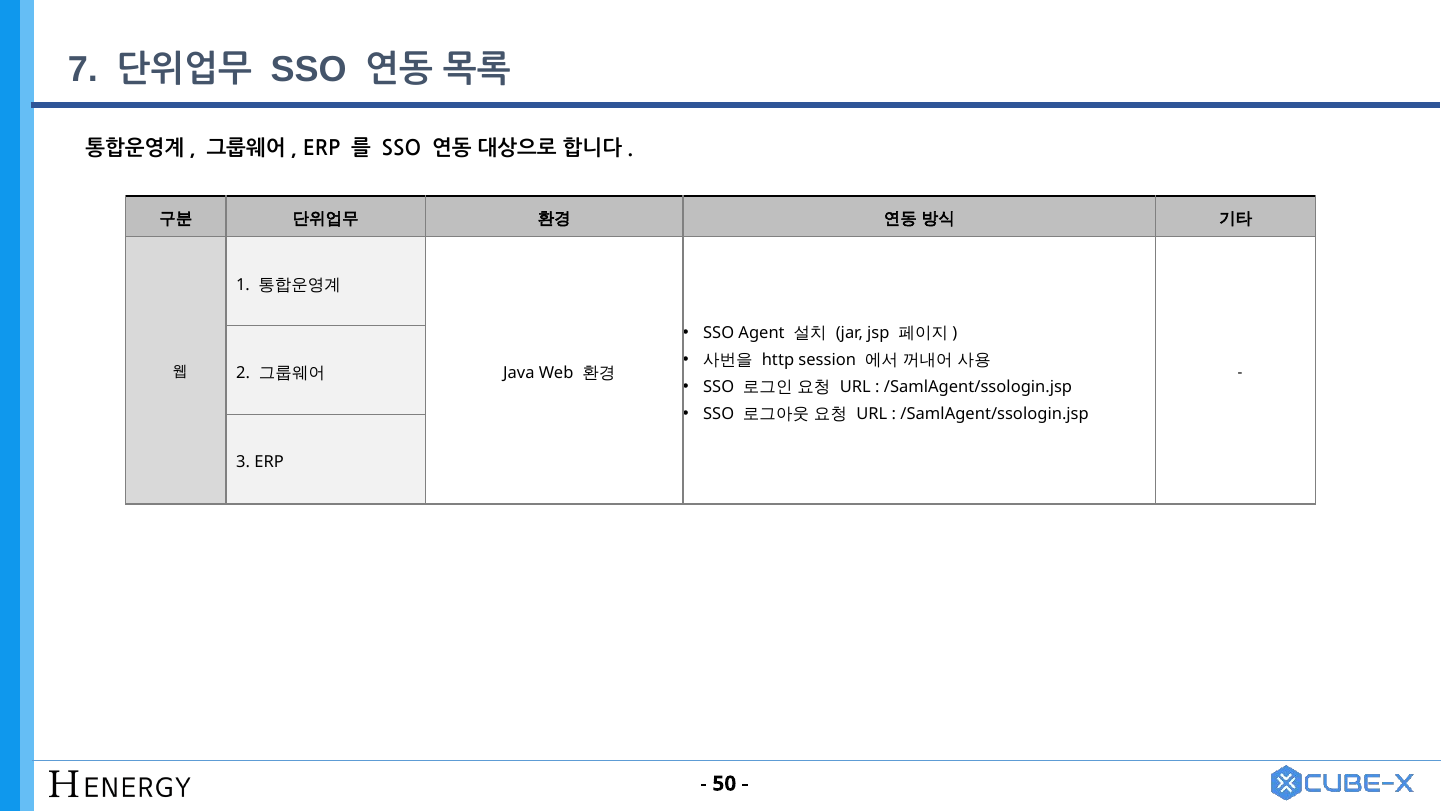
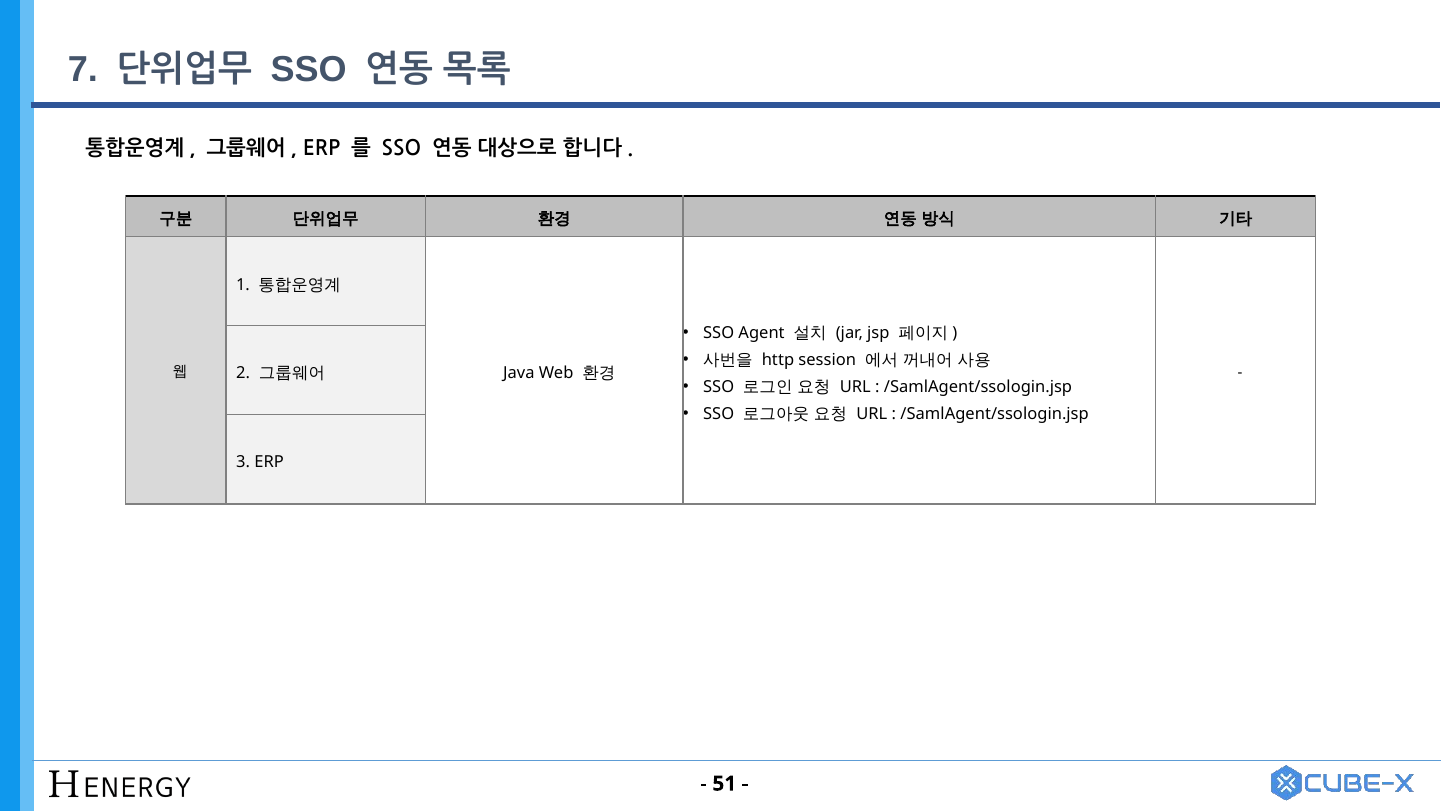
50: 50 -> 51 (724, 783)
